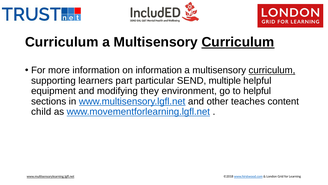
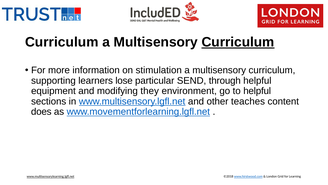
on information: information -> stimulation (159, 70)
curriculum underline: present -> none (272, 70)
part: part -> lose (124, 80)
multiple: multiple -> through (225, 80)
child: child -> does (41, 111)
